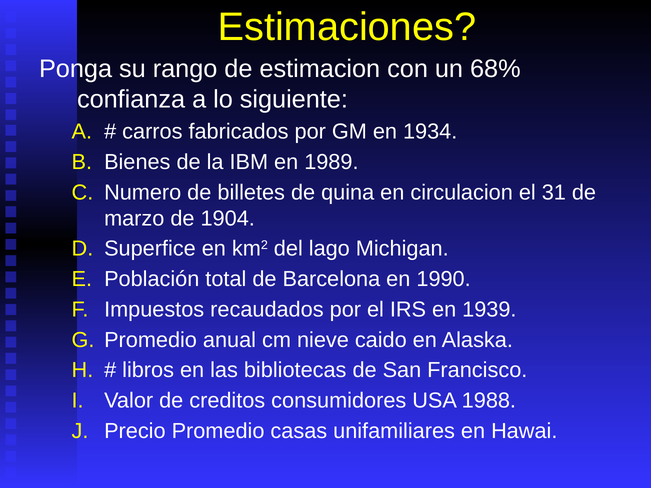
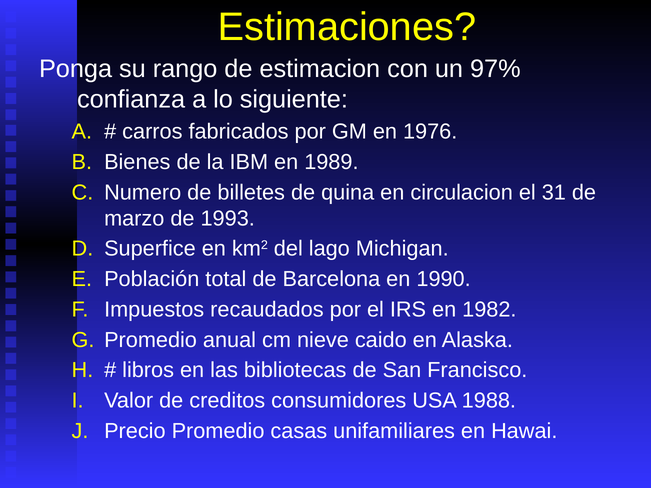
68%: 68% -> 97% (495, 69)
1934: 1934 -> 1976 (430, 132)
1904: 1904 -> 1993 (228, 219)
1939: 1939 -> 1982 (489, 310)
